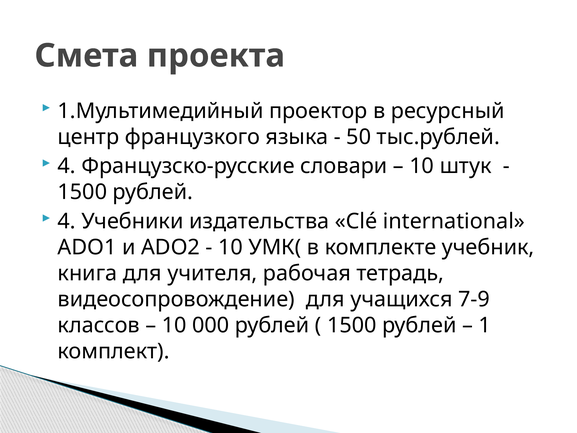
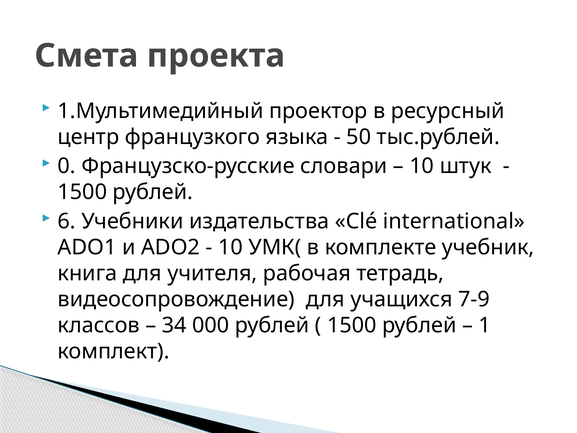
4: 4 -> 0 (67, 166)
4: 4 -> 6 (67, 221)
10: 10 -> 34 (174, 325)
